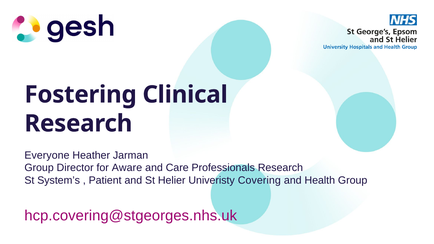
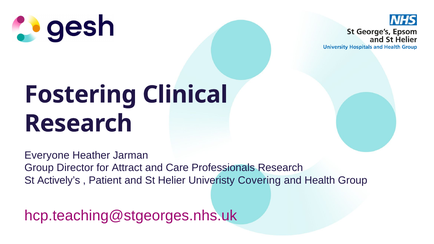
Aware: Aware -> Attract (127, 168)
System’s: System’s -> Actively’s (59, 181)
hcp.covering@stgeorges.nhs.uk: hcp.covering@stgeorges.nhs.uk -> hcp.teaching@stgeorges.nhs.uk (131, 216)
